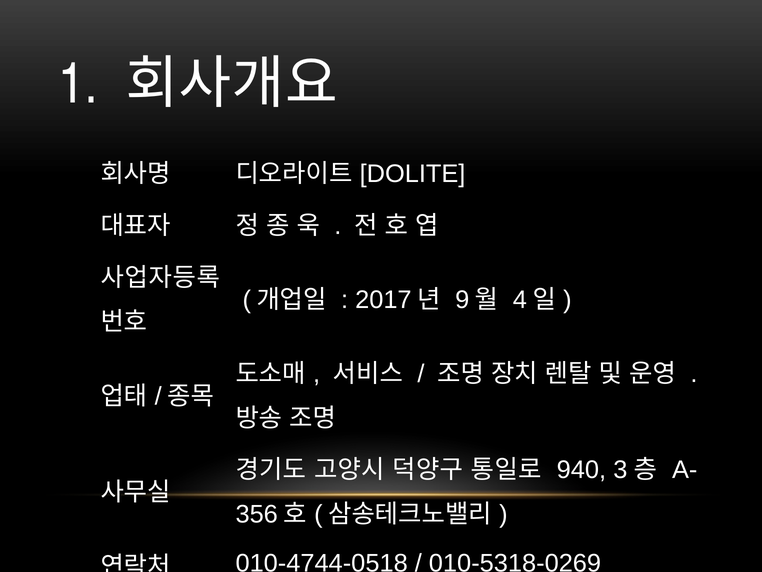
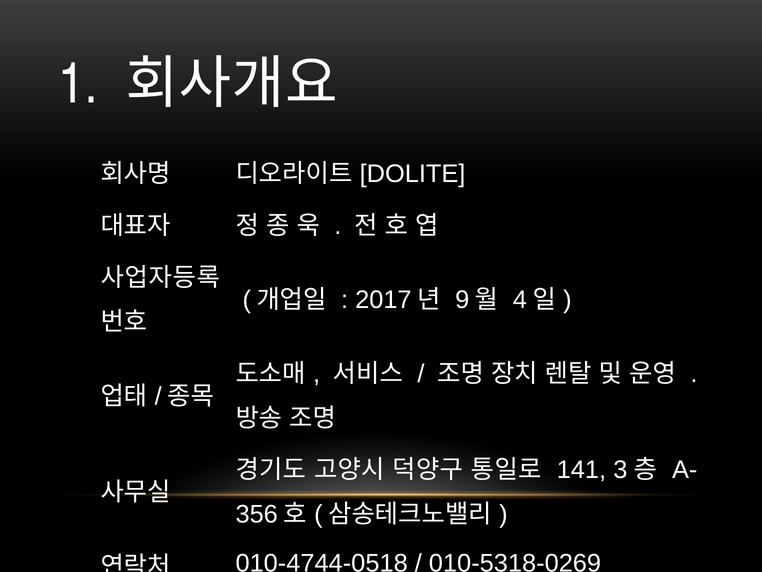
940: 940 -> 141 (581, 470)
